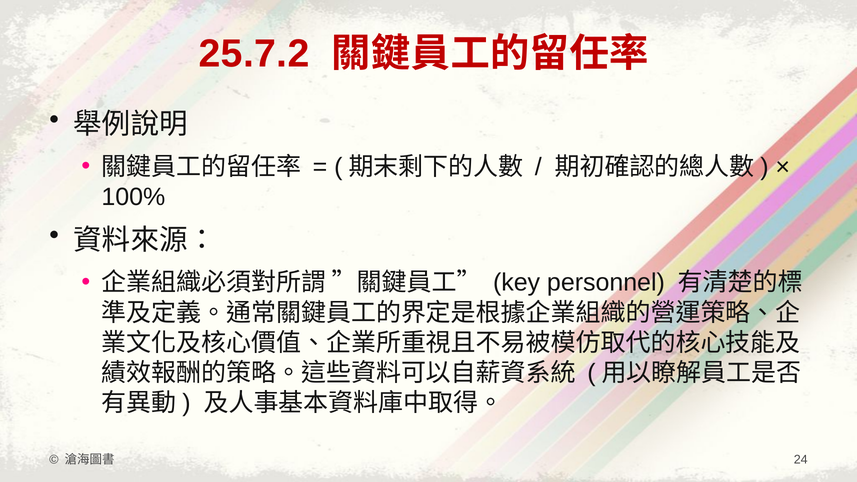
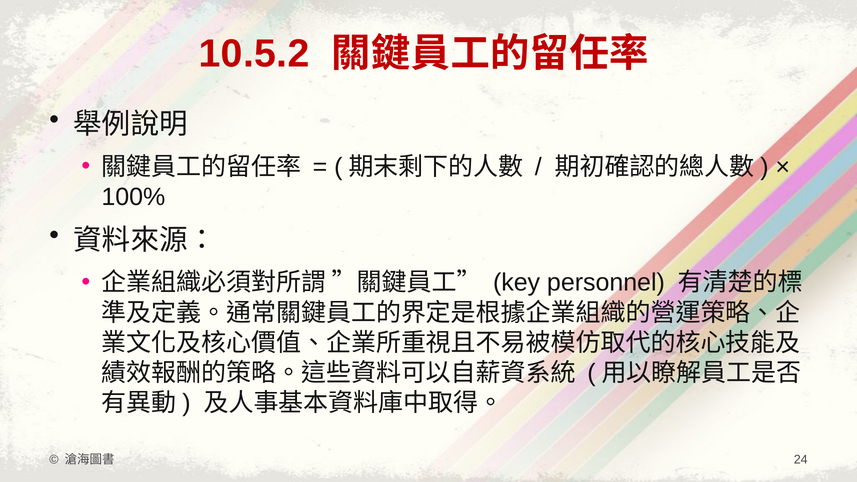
25.7.2: 25.7.2 -> 10.5.2 (254, 54)
